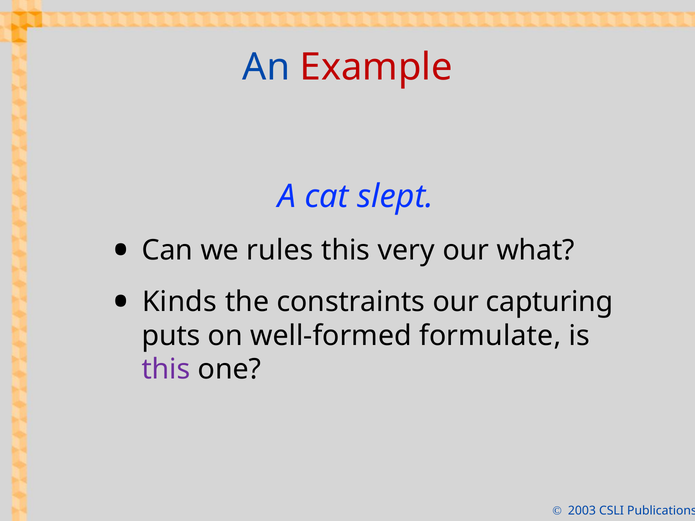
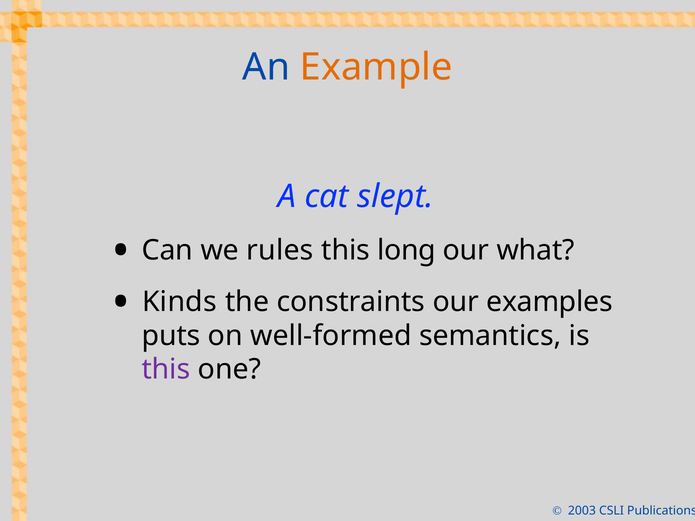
Example colour: red -> orange (376, 67)
very: very -> long (407, 250)
capturing: capturing -> examples (550, 302)
formulate: formulate -> semantics (490, 336)
